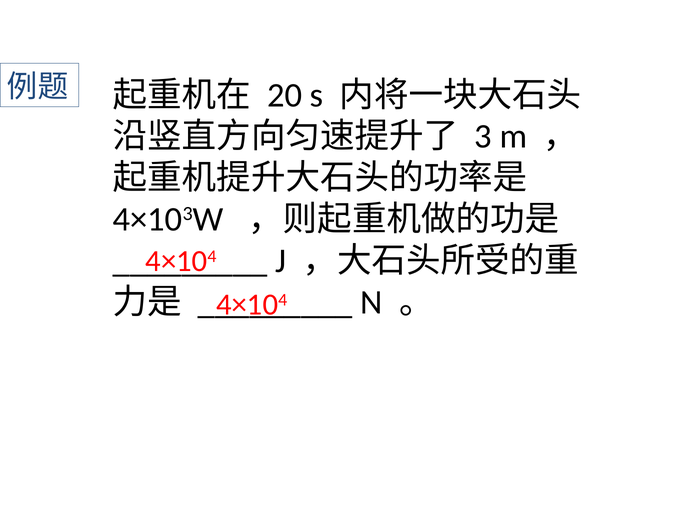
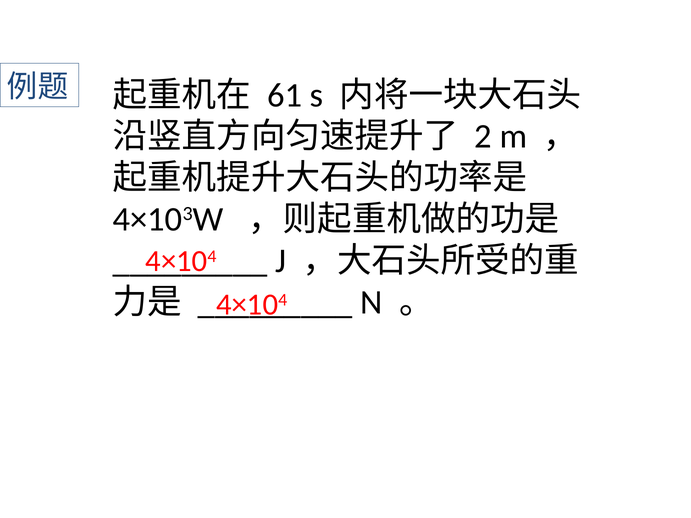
20: 20 -> 61 (285, 95)
3: 3 -> 2 (483, 137)
